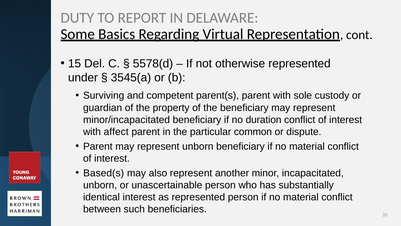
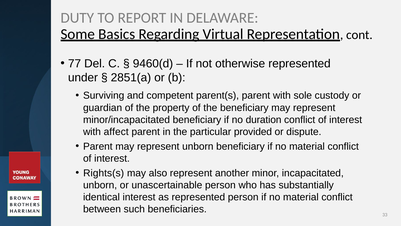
15: 15 -> 77 (75, 64)
5578(d: 5578(d -> 9460(d (153, 64)
3545(a: 3545(a -> 2851(a (131, 78)
common: common -> provided (253, 132)
Based(s: Based(s -> Rights(s (104, 173)
